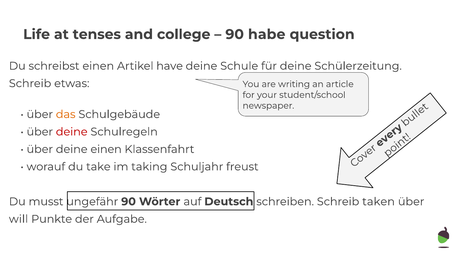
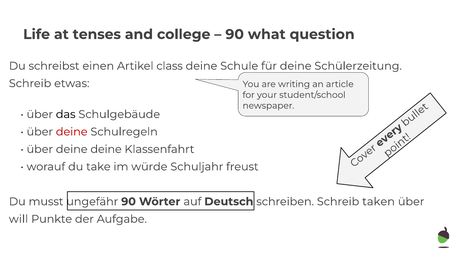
habe: habe -> what (267, 34)
have: have -> class (170, 66)
das colour: orange -> black (66, 114)
deine einen: einen -> deine (106, 149)
taking: taking -> würde (149, 167)
